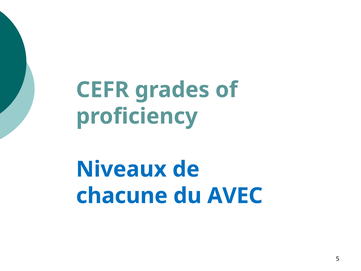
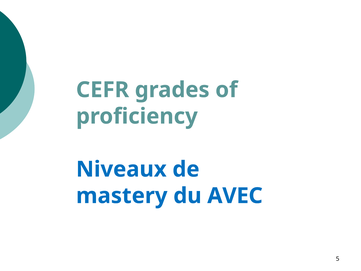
chacune: chacune -> mastery (122, 196)
